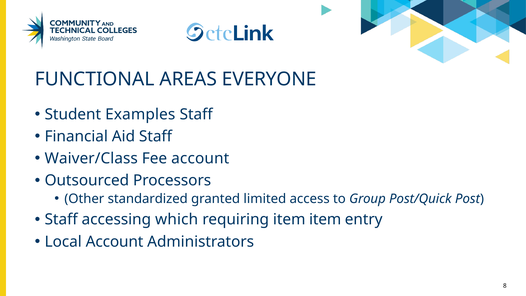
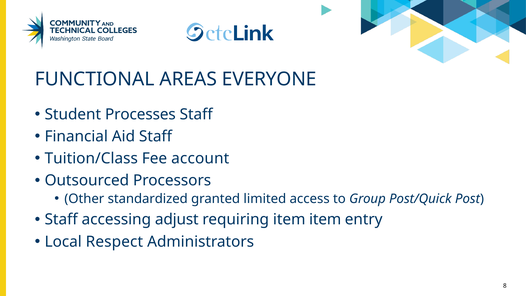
Examples: Examples -> Processes (140, 114)
Waiver/Class: Waiver/Class -> Tuition/Class (91, 158)
which: which -> adjust (177, 219)
Local Account: Account -> Respect (114, 242)
